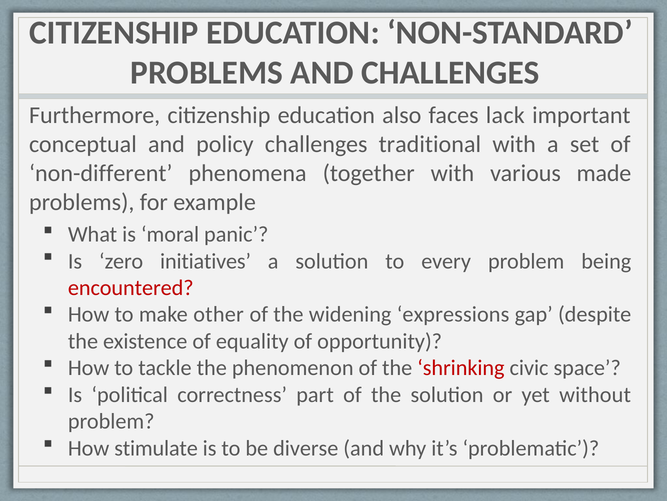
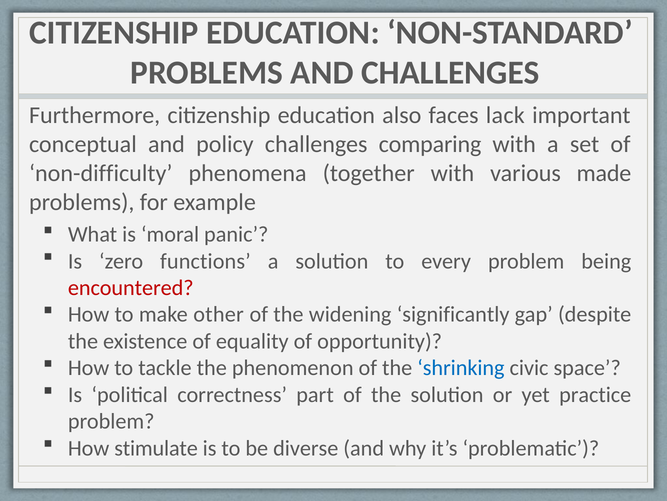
traditional: traditional -> comparing (430, 144)
non-different: non-different -> non-difficulty (101, 173)
initiatives: initiatives -> functions (205, 261)
expressions: expressions -> significantly (453, 314)
shrinking colour: red -> blue (461, 368)
without: without -> practice (595, 394)
